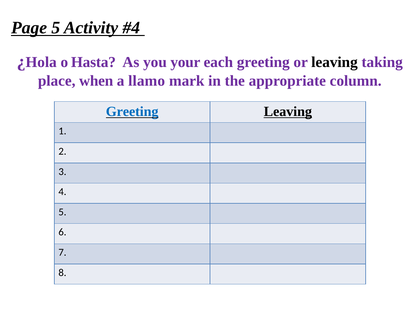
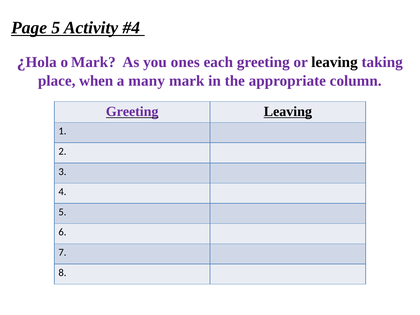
o Hasta: Hasta -> Mark (93, 62)
your: your -> ones (185, 62)
llamo: llamo -> many (147, 81)
Greeting colour: blue -> purple (132, 111)
